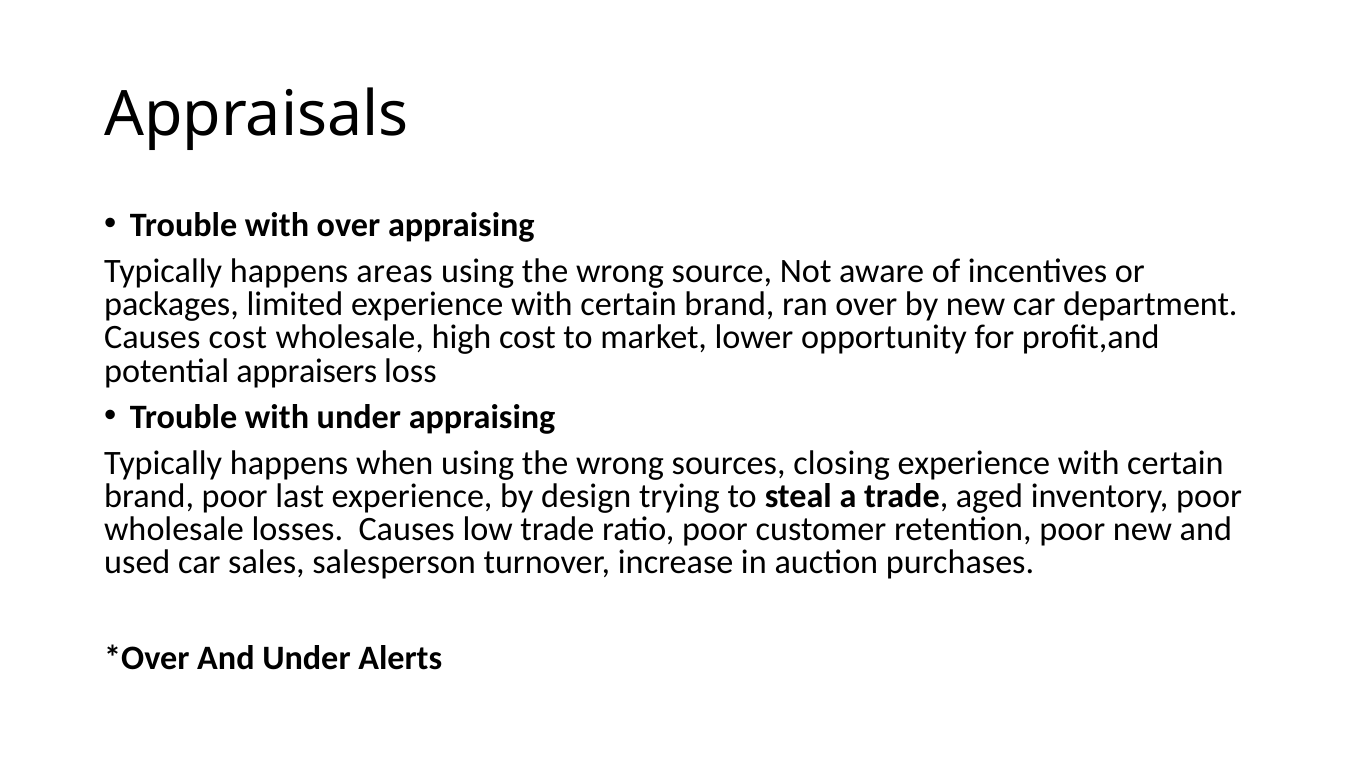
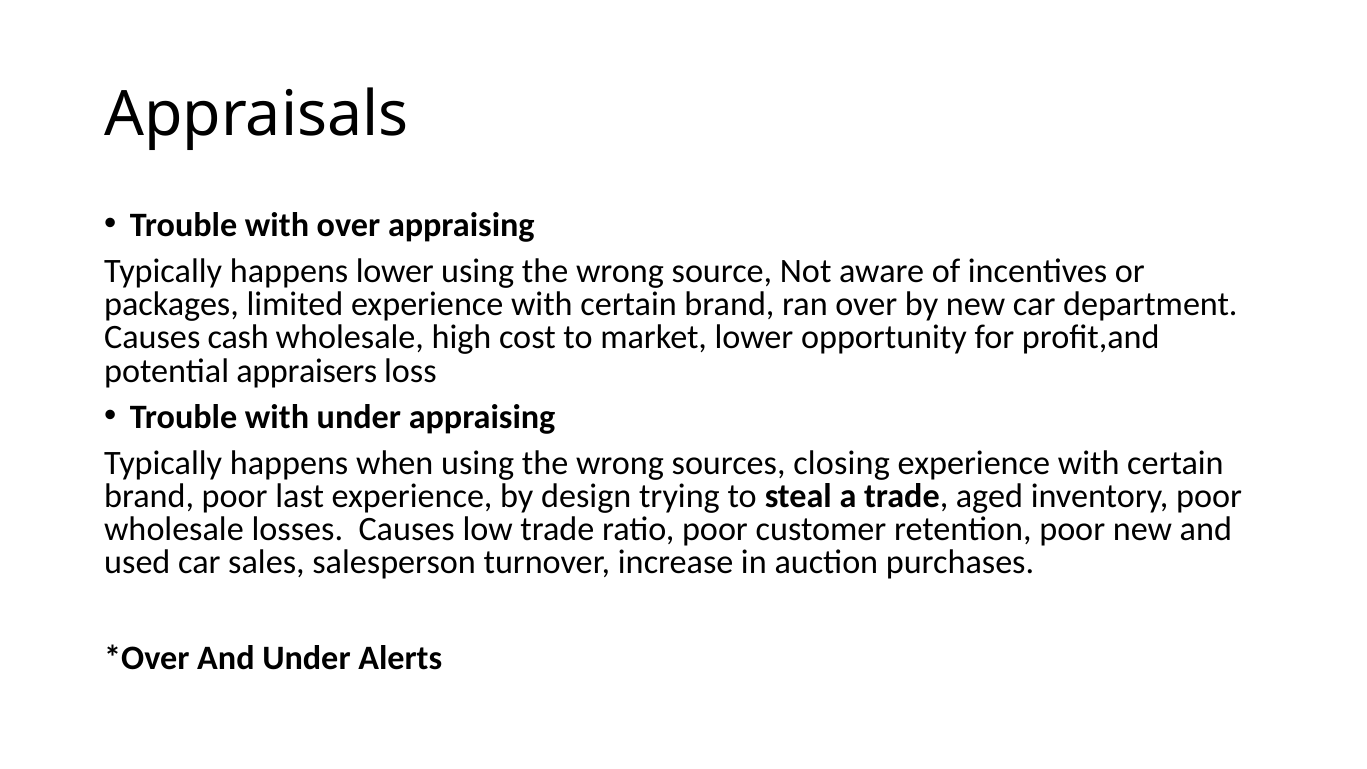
happens areas: areas -> lower (395, 271)
Causes cost: cost -> cash (238, 338)
